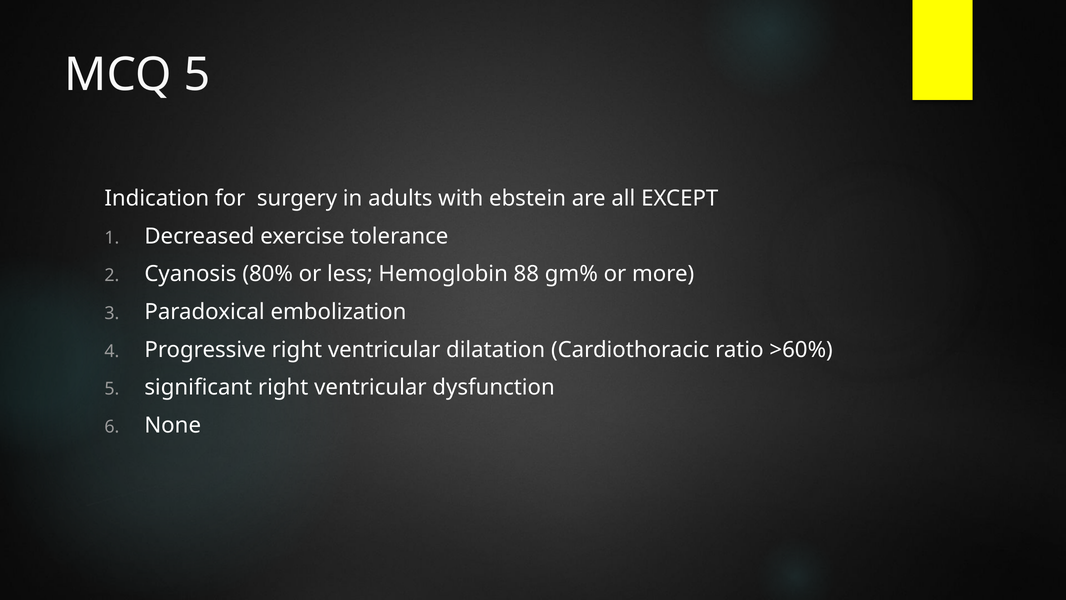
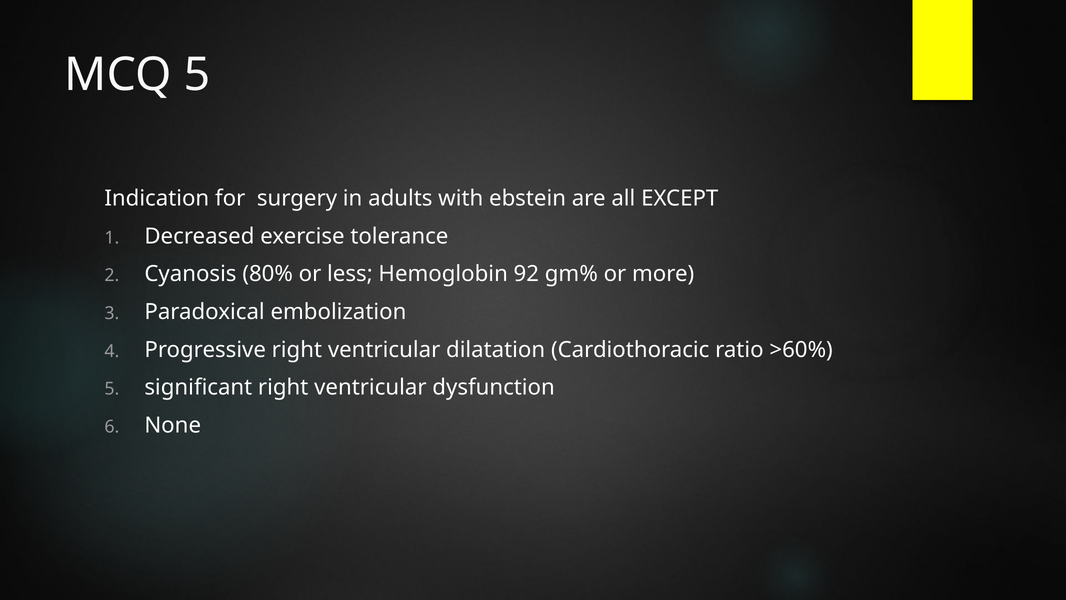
88: 88 -> 92 (526, 274)
